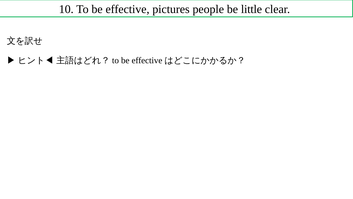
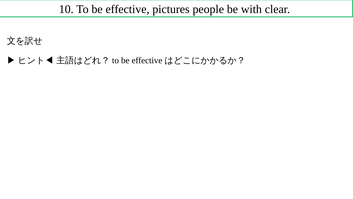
little: little -> with (251, 9)
